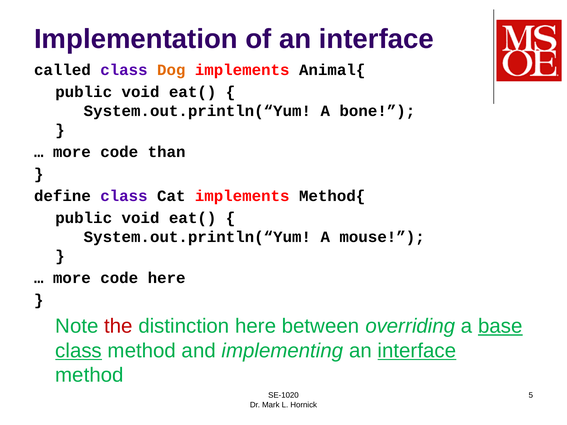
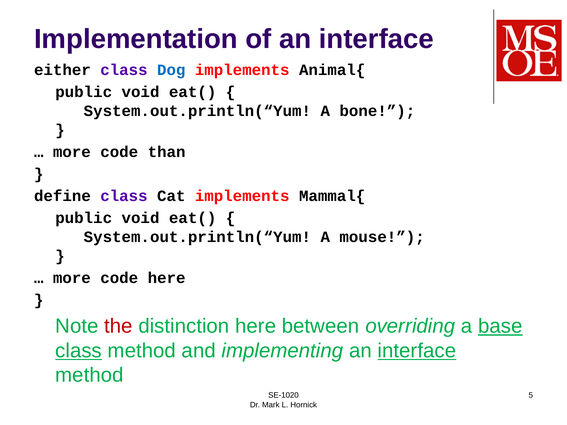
called: called -> either (62, 70)
Dog colour: orange -> blue (171, 70)
Method{: Method{ -> Mammal{ (332, 196)
